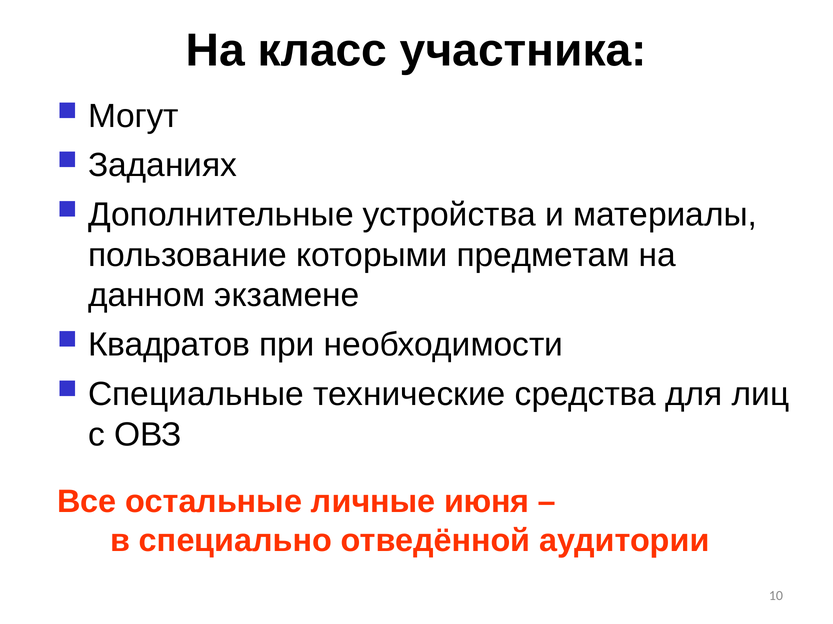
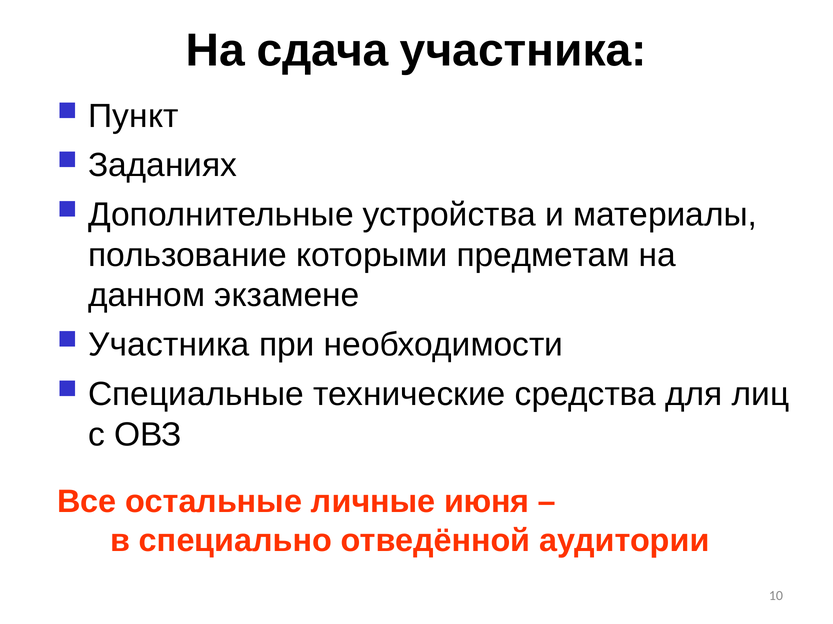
класс: класс -> сдача (323, 51)
Могут: Могут -> Пункт (133, 116)
Квадратов: Квадратов -> Участника (169, 345)
